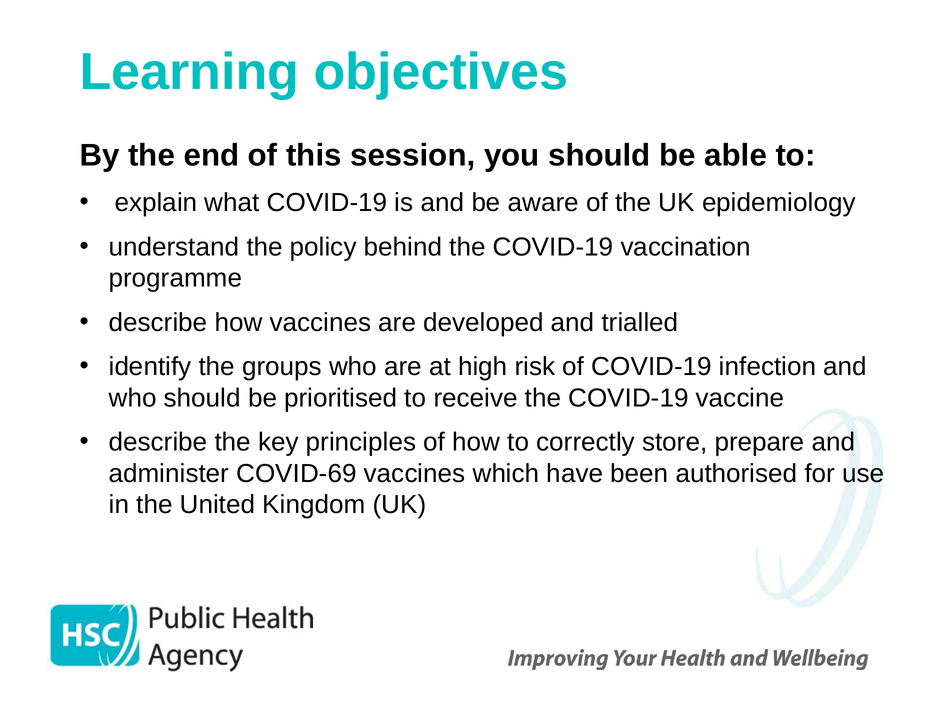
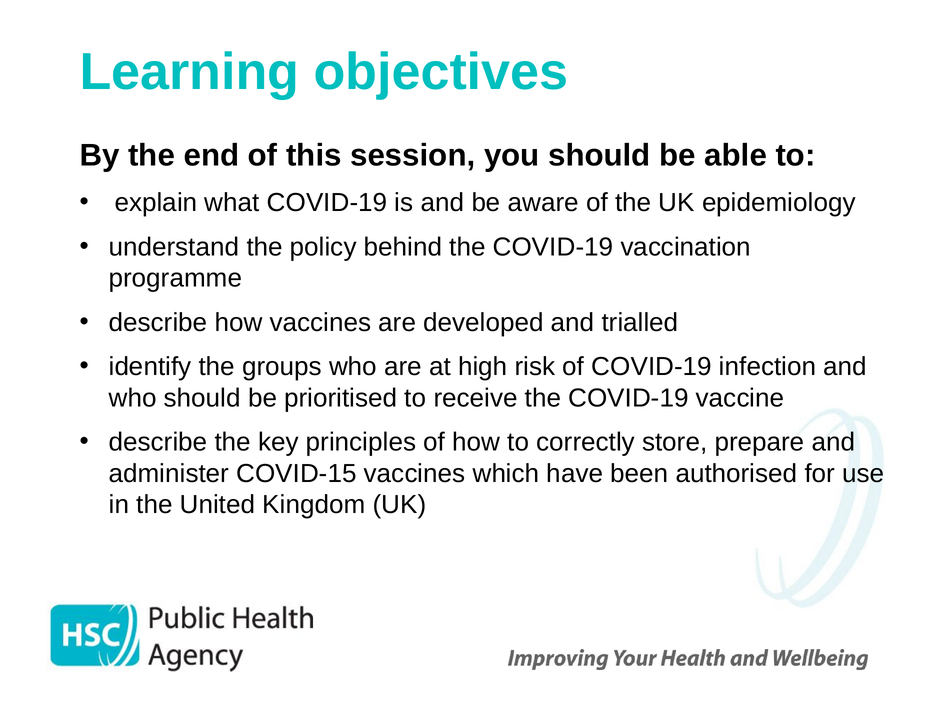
COVID-69: COVID-69 -> COVID-15 (296, 474)
